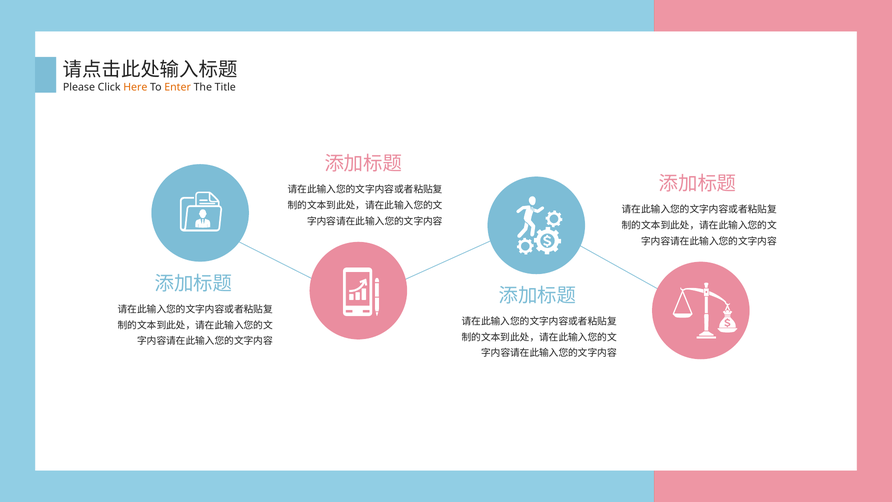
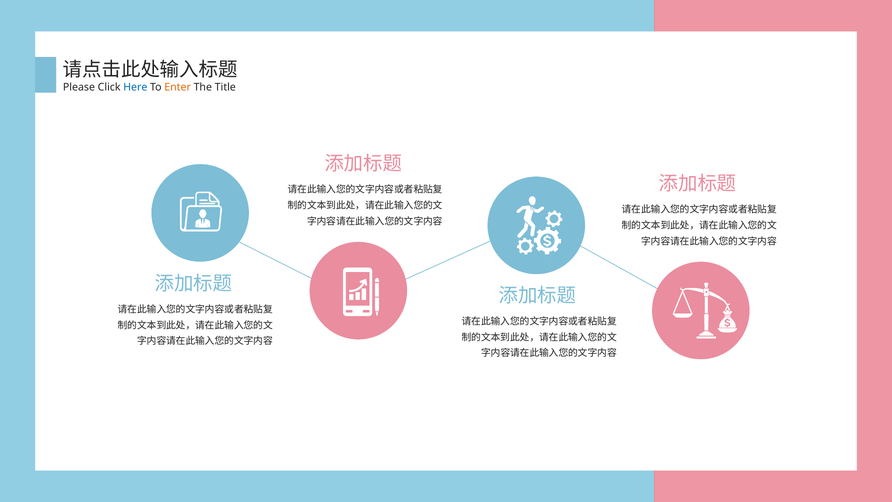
Here colour: orange -> blue (135, 87)
